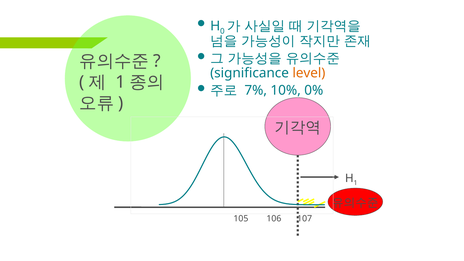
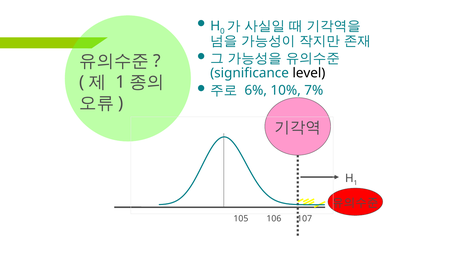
level colour: orange -> black (309, 73)
7%: 7% -> 6% (256, 90)
0%: 0% -> 7% (314, 90)
